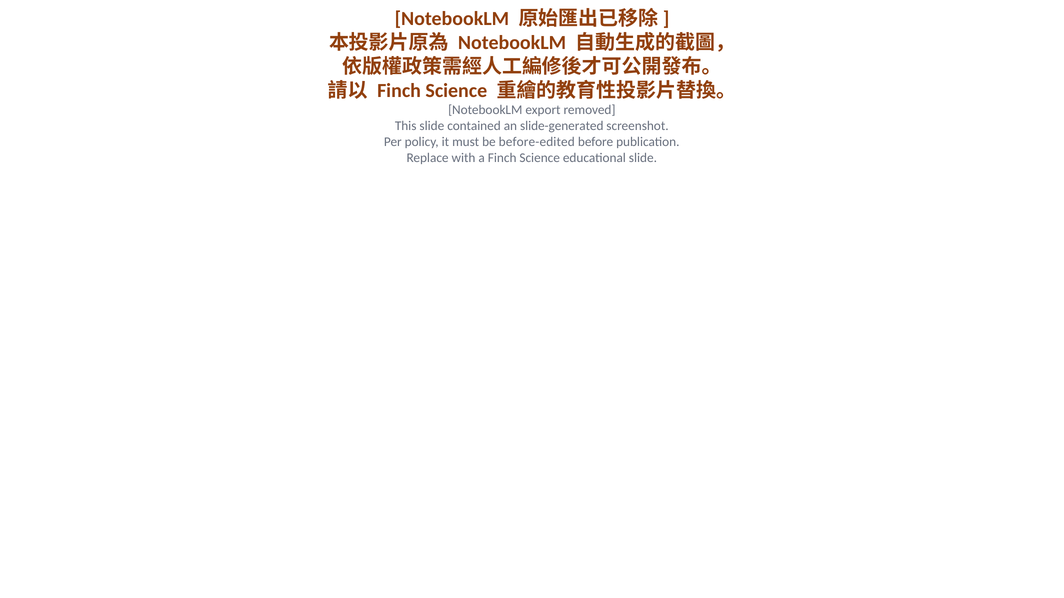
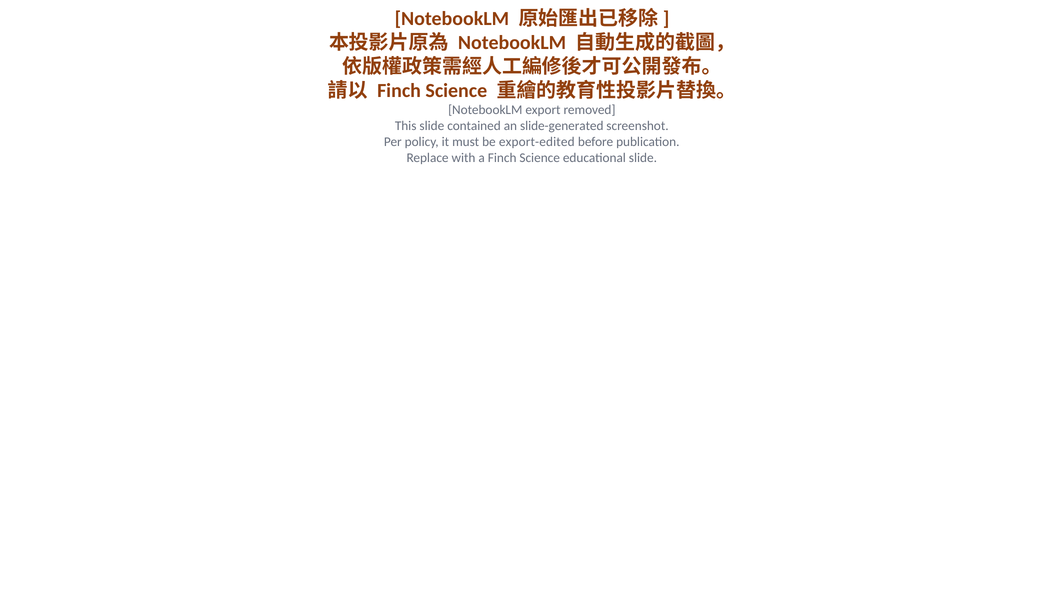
before-edited: before-edited -> export-edited (537, 142)
